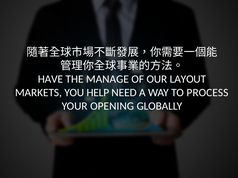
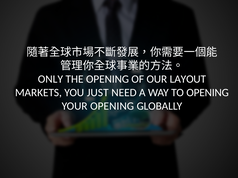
HAVE: HAVE -> ONLY (50, 79)
THE MANAGE: MANAGE -> OPENING (108, 79)
HELP: HELP -> JUST (98, 93)
TO PROCESS: PROCESS -> OPENING (208, 93)
